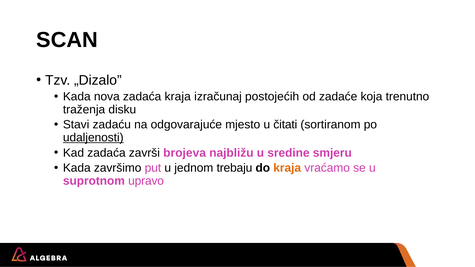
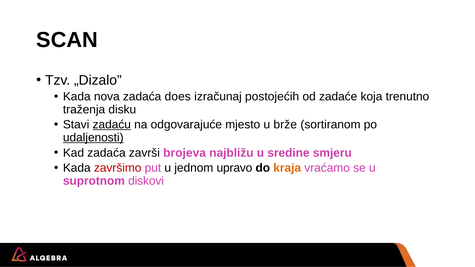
zadaća kraja: kraja -> does (178, 97)
zadaću underline: none -> present (112, 125)
čitati: čitati -> brže (285, 125)
završimo colour: black -> red (118, 168)
trebaju: trebaju -> upravo (234, 168)
upravo: upravo -> diskovi (146, 181)
